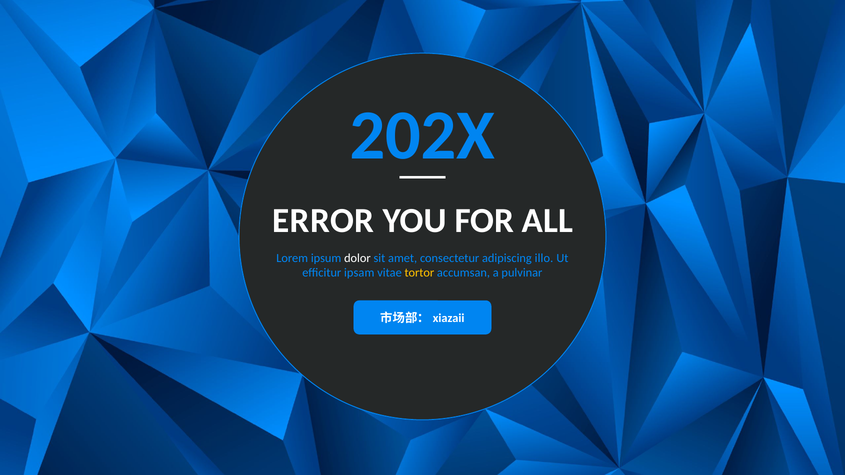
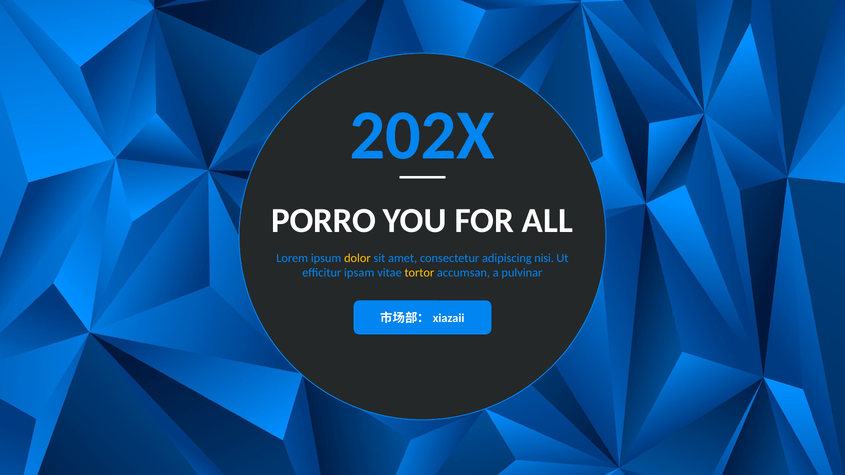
ERROR: ERROR -> PORRO (324, 221)
dolor colour: white -> yellow (357, 258)
illo: illo -> nisi (544, 258)
